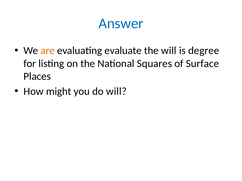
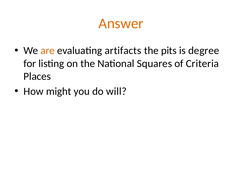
Answer colour: blue -> orange (121, 23)
evaluate: evaluate -> artifacts (123, 51)
the will: will -> pits (169, 51)
Surface: Surface -> Criteria (202, 64)
